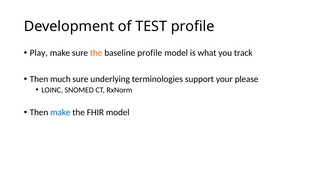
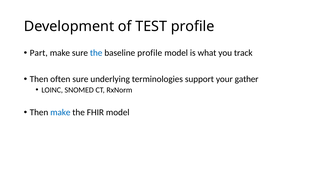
Play: Play -> Part (39, 53)
the colour: orange -> blue (96, 53)
much: much -> often (60, 79)
please: please -> gather (247, 79)
